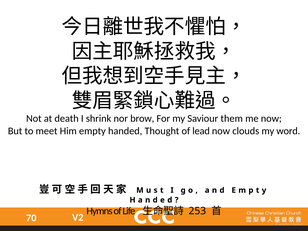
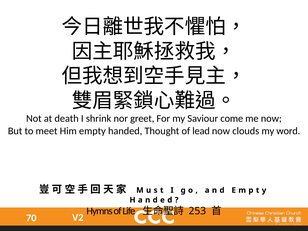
brow: brow -> greet (142, 119)
them: them -> come (232, 119)
